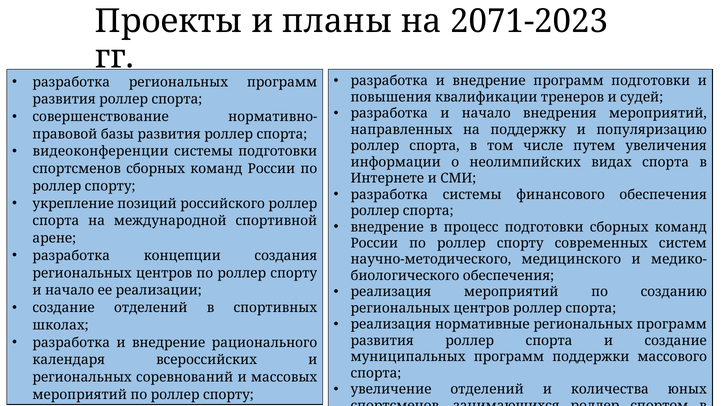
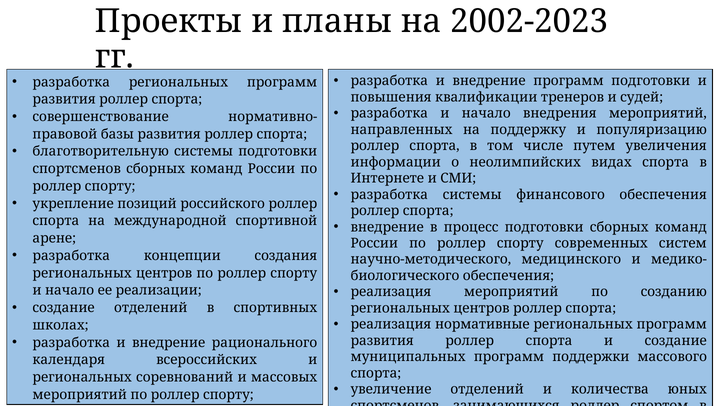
2071-2023: 2071-2023 -> 2002-2023 (529, 21)
видеоконференции: видеоконференции -> благотворительную (101, 151)
